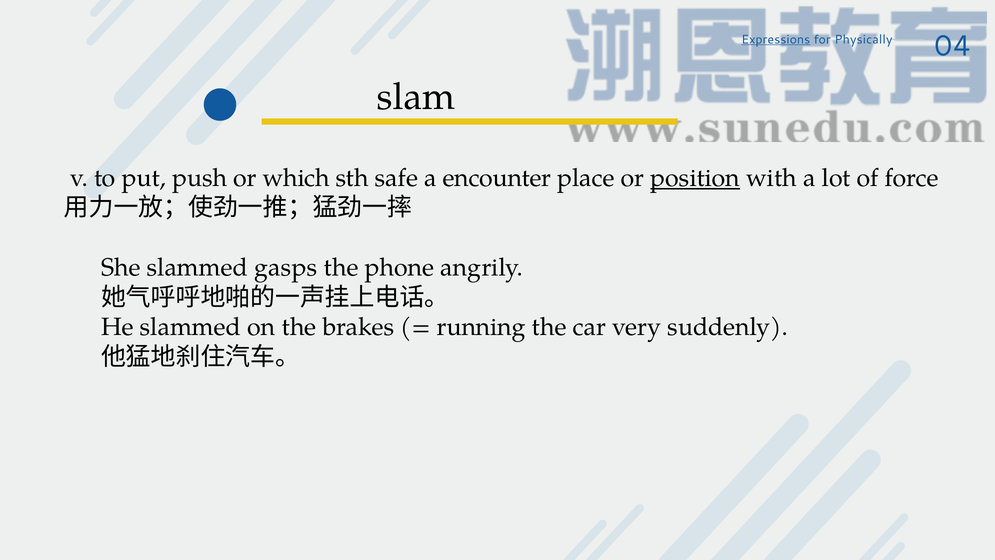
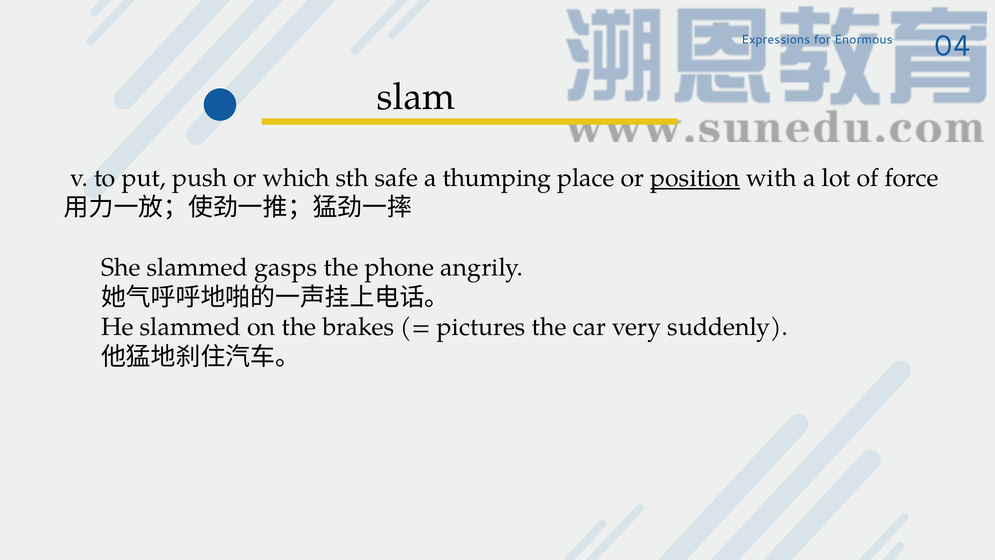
Expressions underline: present -> none (776, 39)
Physically: Physically -> Enormous (863, 39)
encounter: encounter -> thumping (497, 178)
running: running -> pictures (481, 327)
